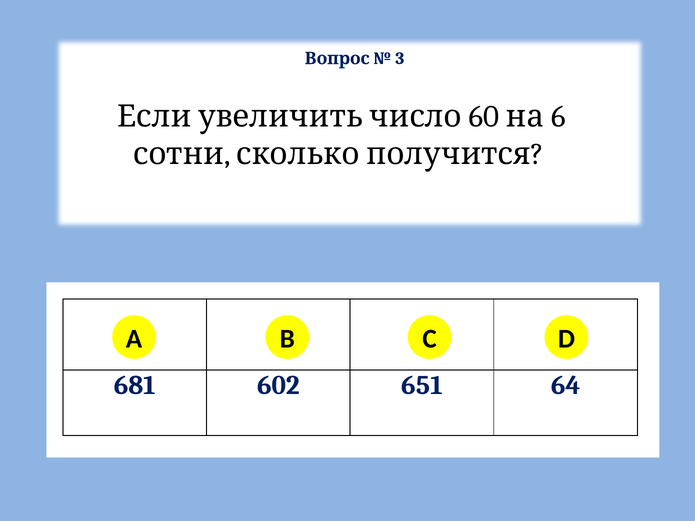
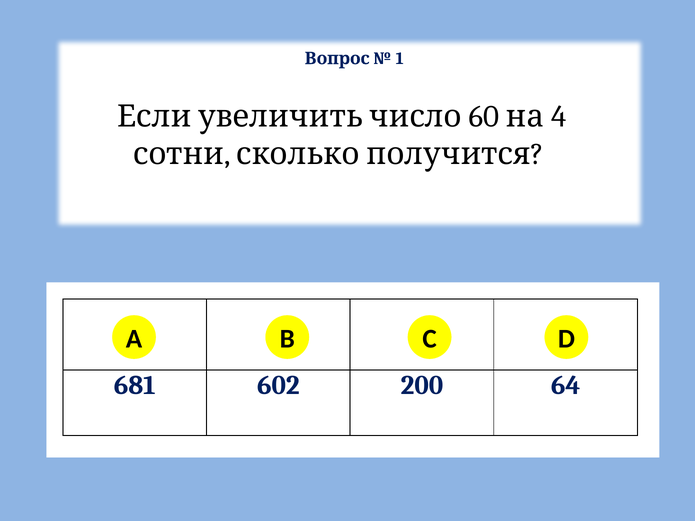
3: 3 -> 1 (400, 58)
6: 6 -> 4 (559, 117)
651: 651 -> 200 (422, 386)
